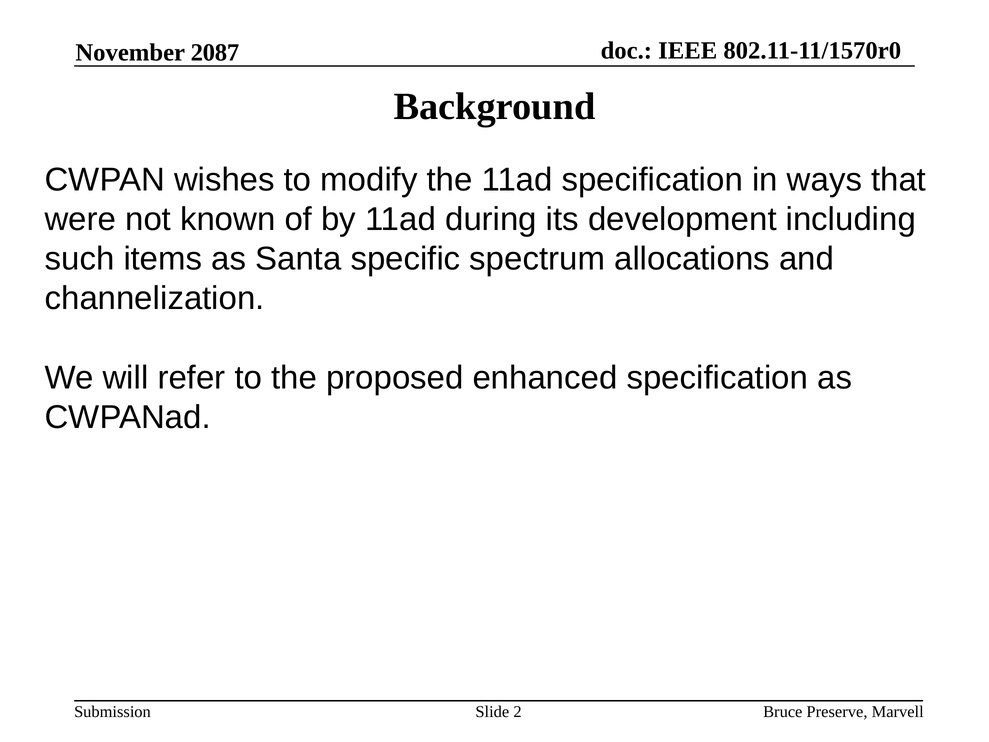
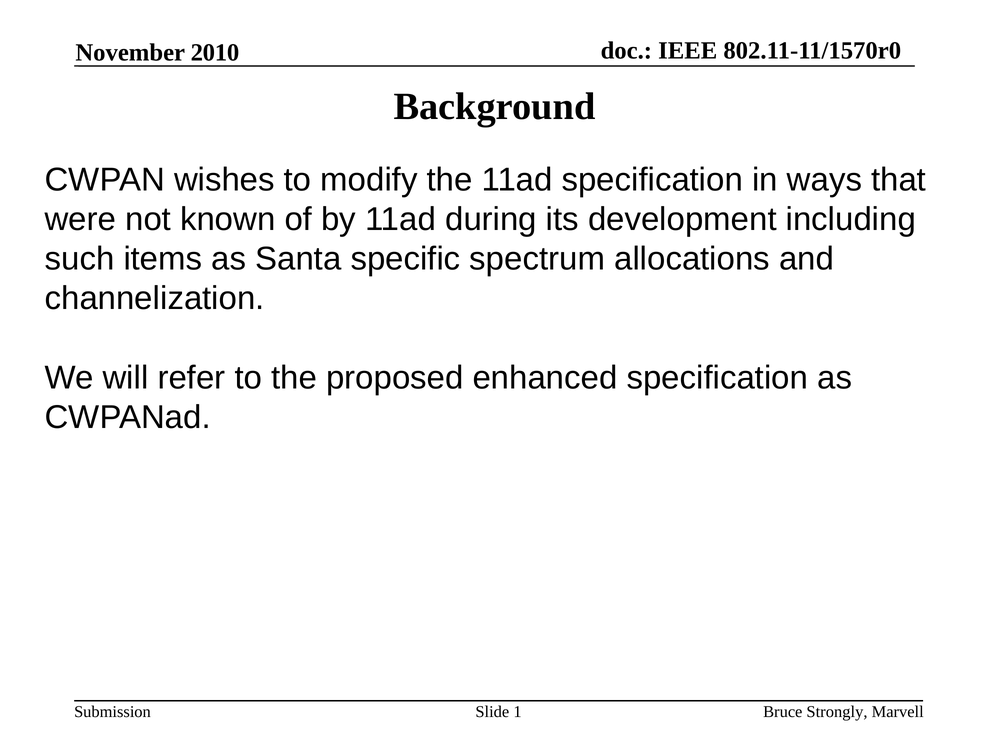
2087: 2087 -> 2010 (215, 53)
2: 2 -> 1 (518, 711)
Preserve: Preserve -> Strongly (837, 711)
